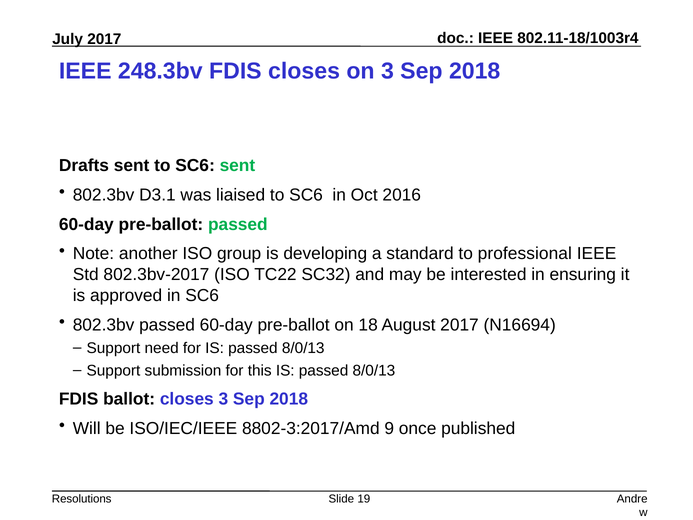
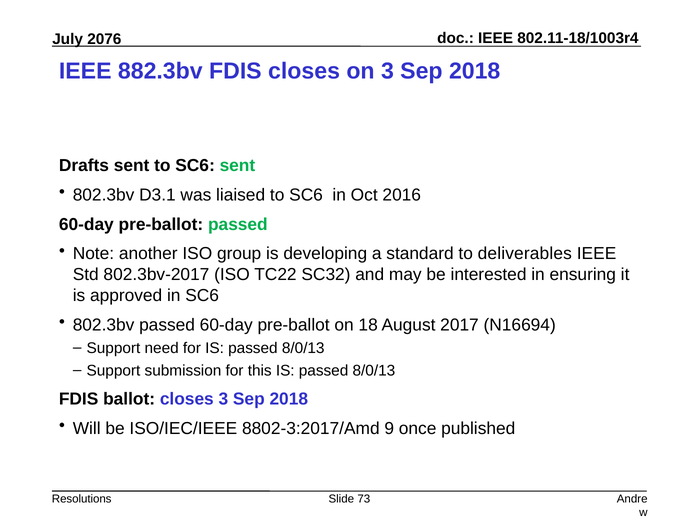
2017: 2017 -> 2076 (104, 39)
248.3bv: 248.3bv -> 882.3bv (160, 71)
professional: professional -> deliverables (525, 254)
19: 19 -> 73 (364, 498)
